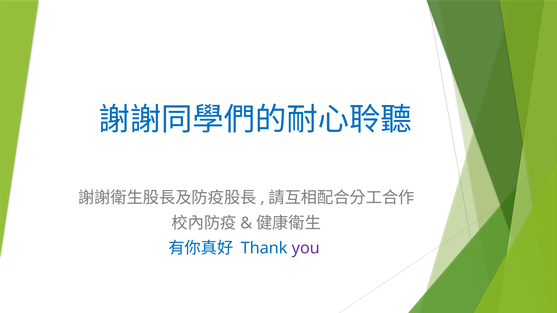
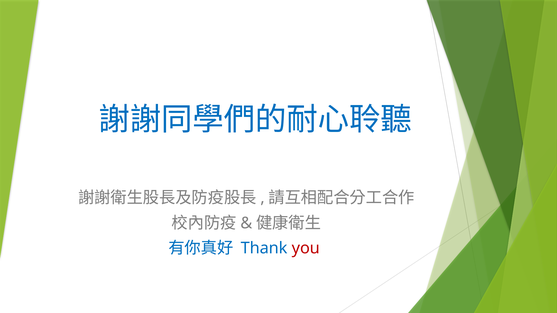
you colour: purple -> red (306, 249)
